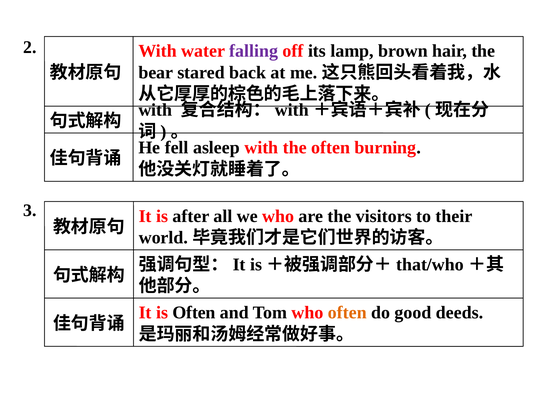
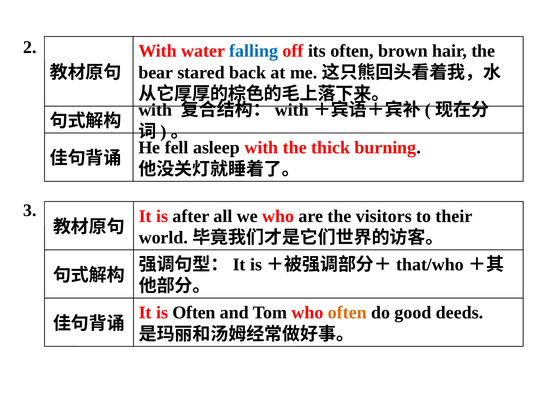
falling colour: purple -> blue (254, 51)
its lamp: lamp -> often (352, 51)
the often: often -> thick (331, 148)
